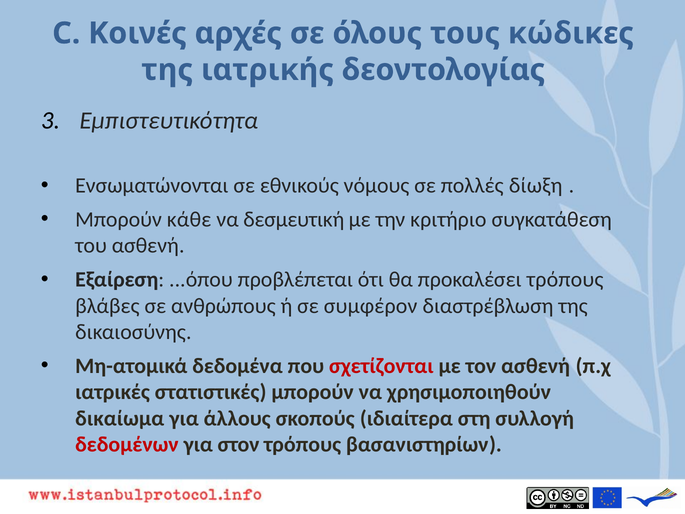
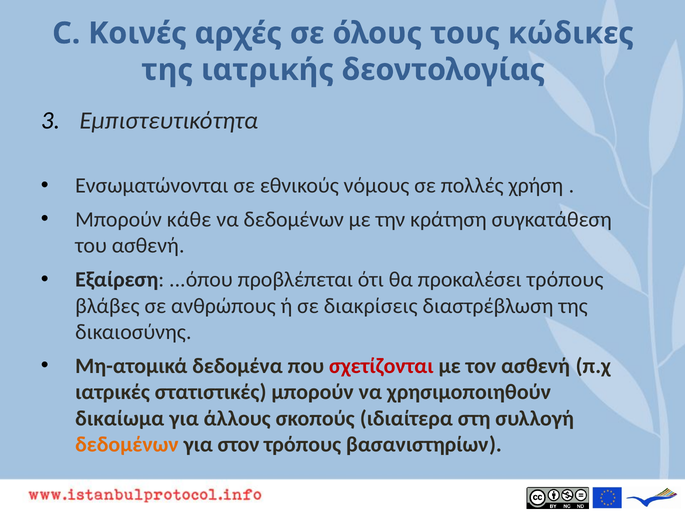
δίωξη: δίωξη -> χρήση (536, 186)
να δεσμευτική: δεσμευτική -> δεδομένων (294, 219)
κριτήριο: κριτήριο -> κράτηση (448, 219)
συμφέρον: συμφέρον -> διακρίσεις (371, 306)
δεδομένων colour: red -> orange (127, 445)
